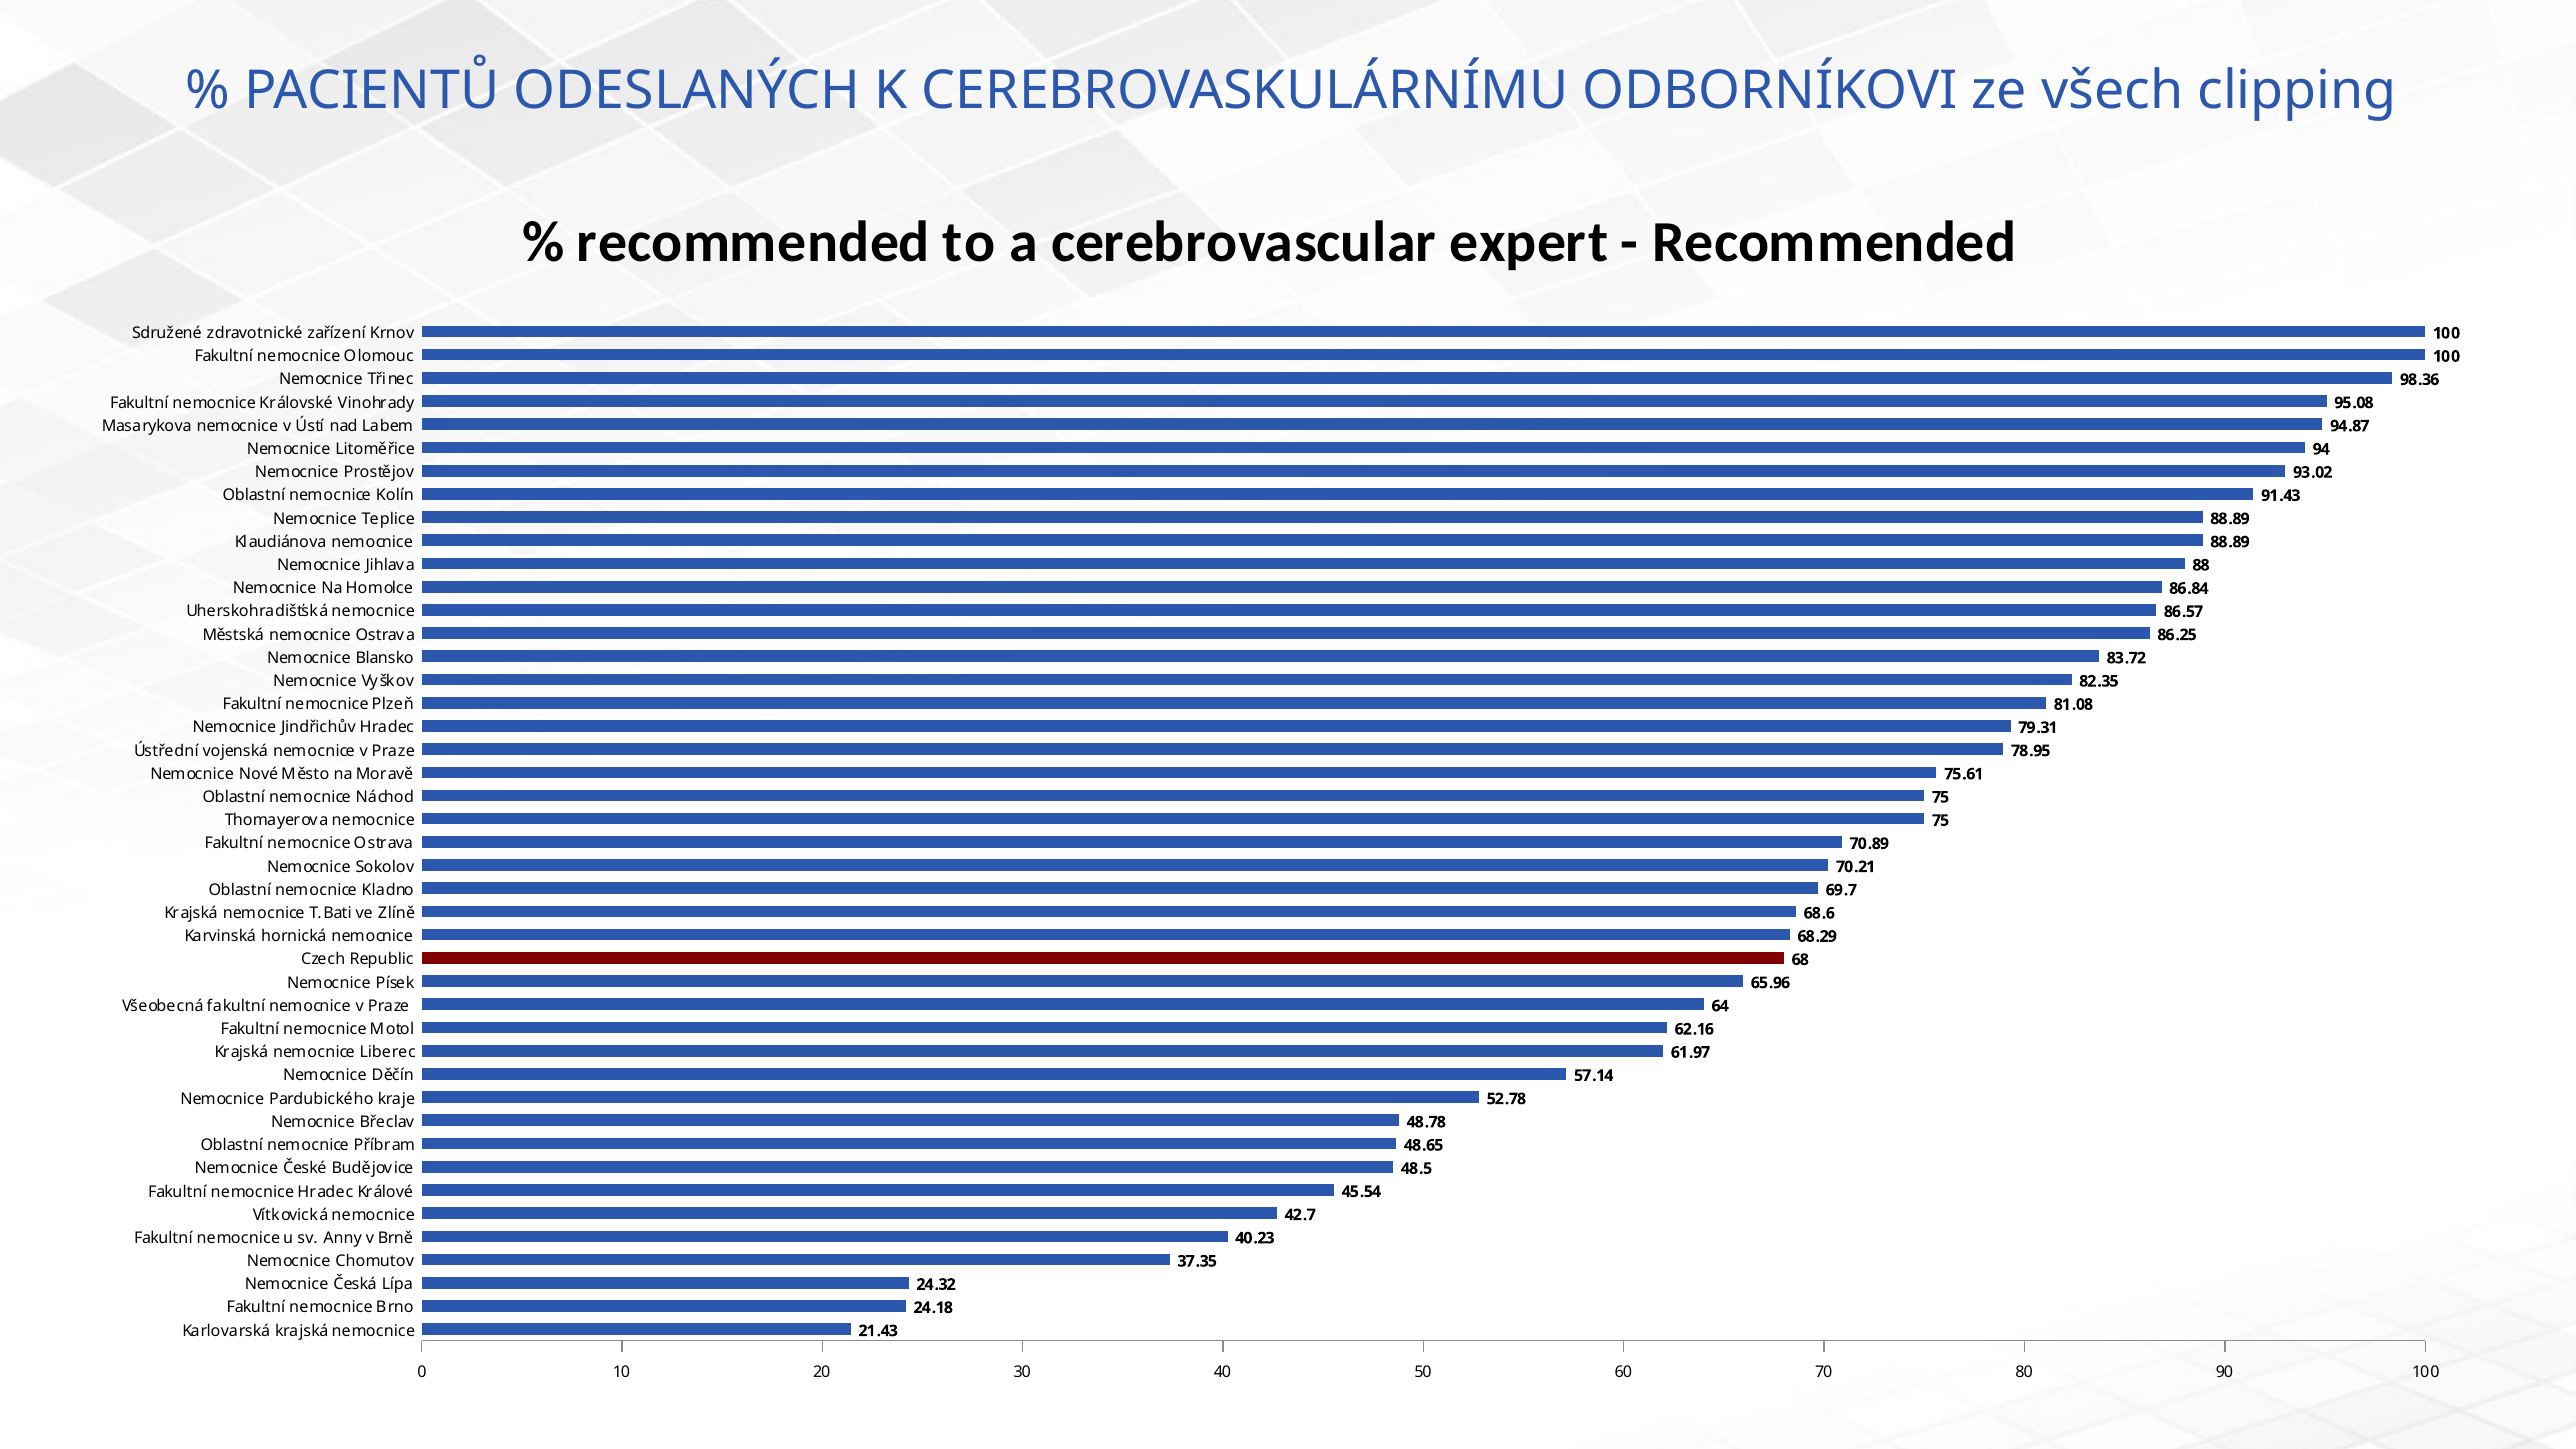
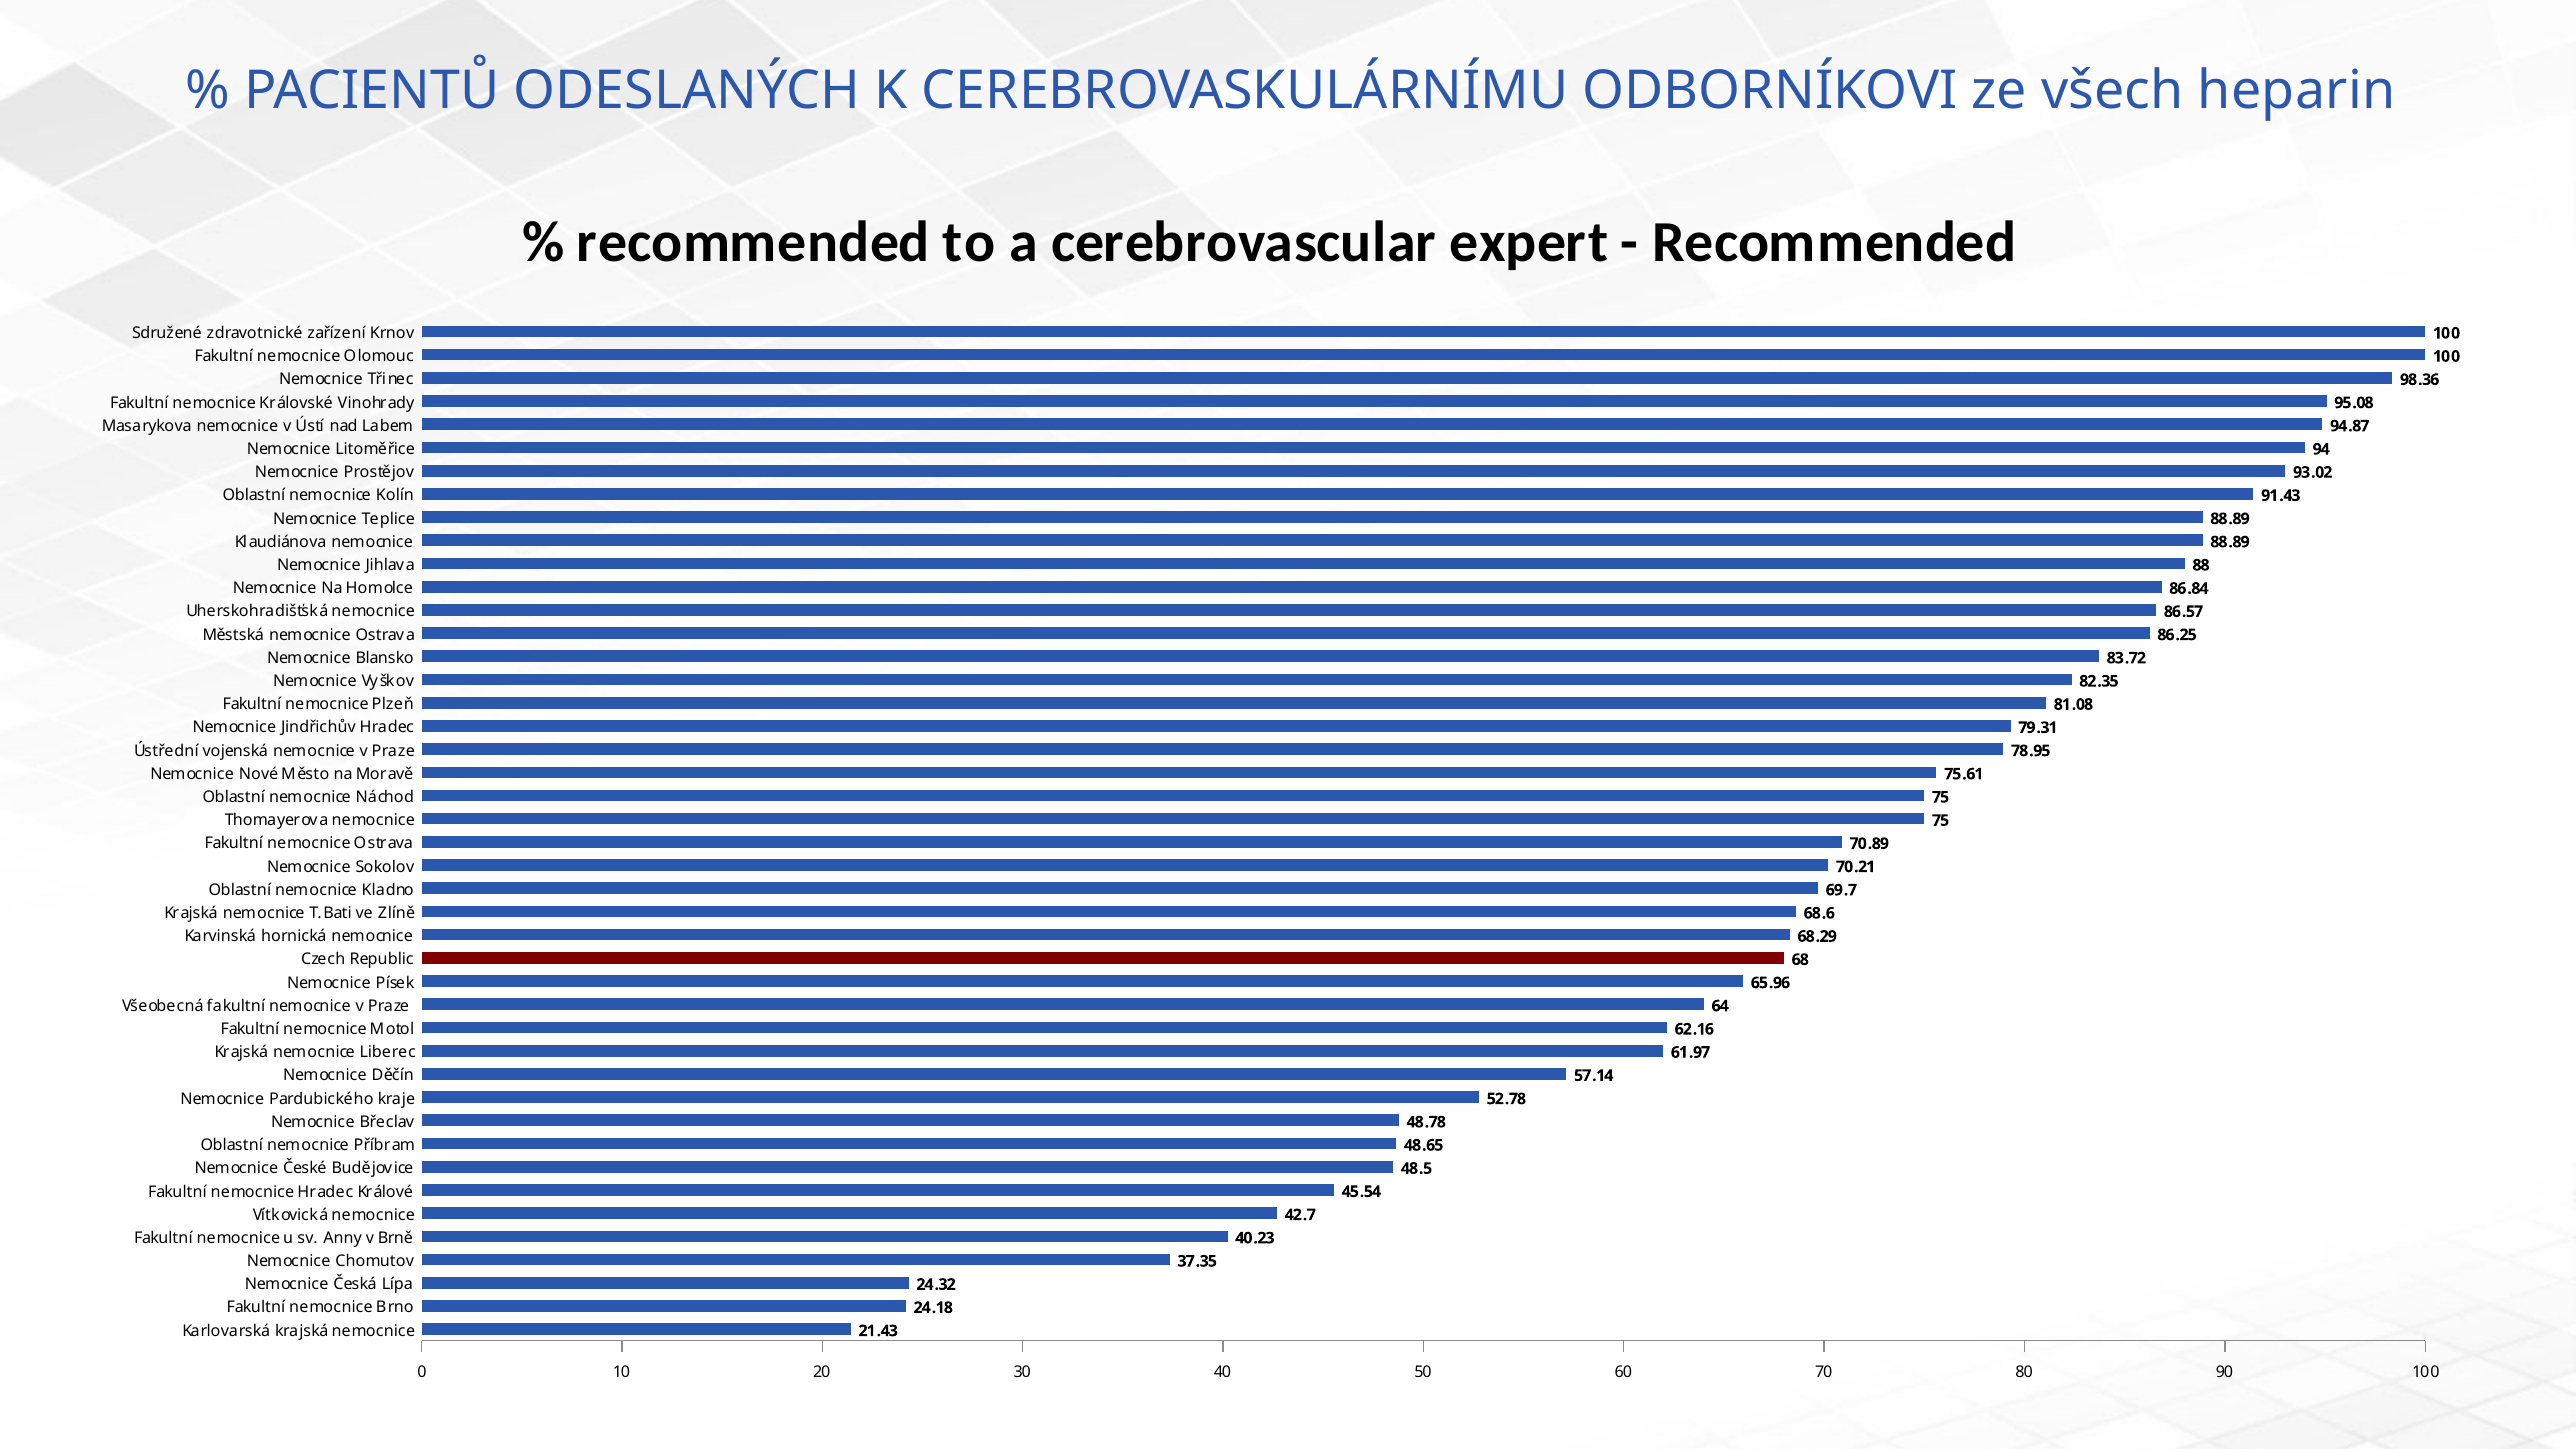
clipping: clipping -> heparin (2297, 91)
